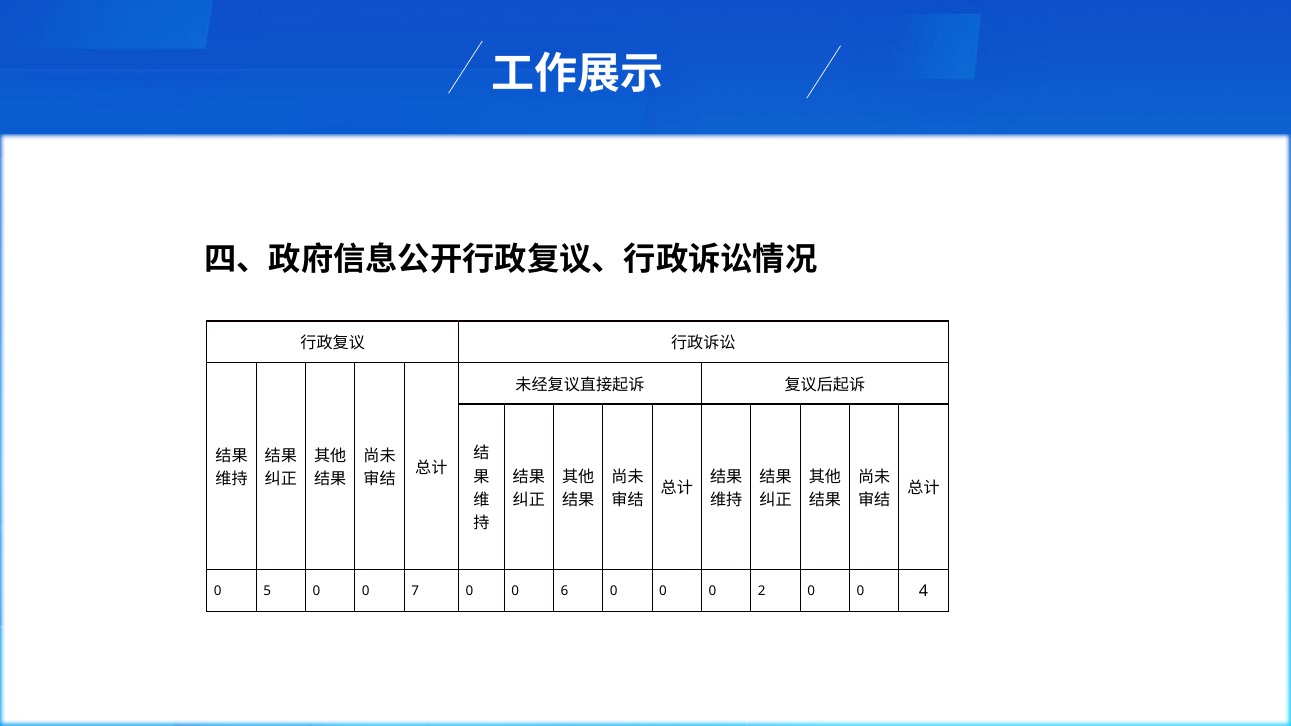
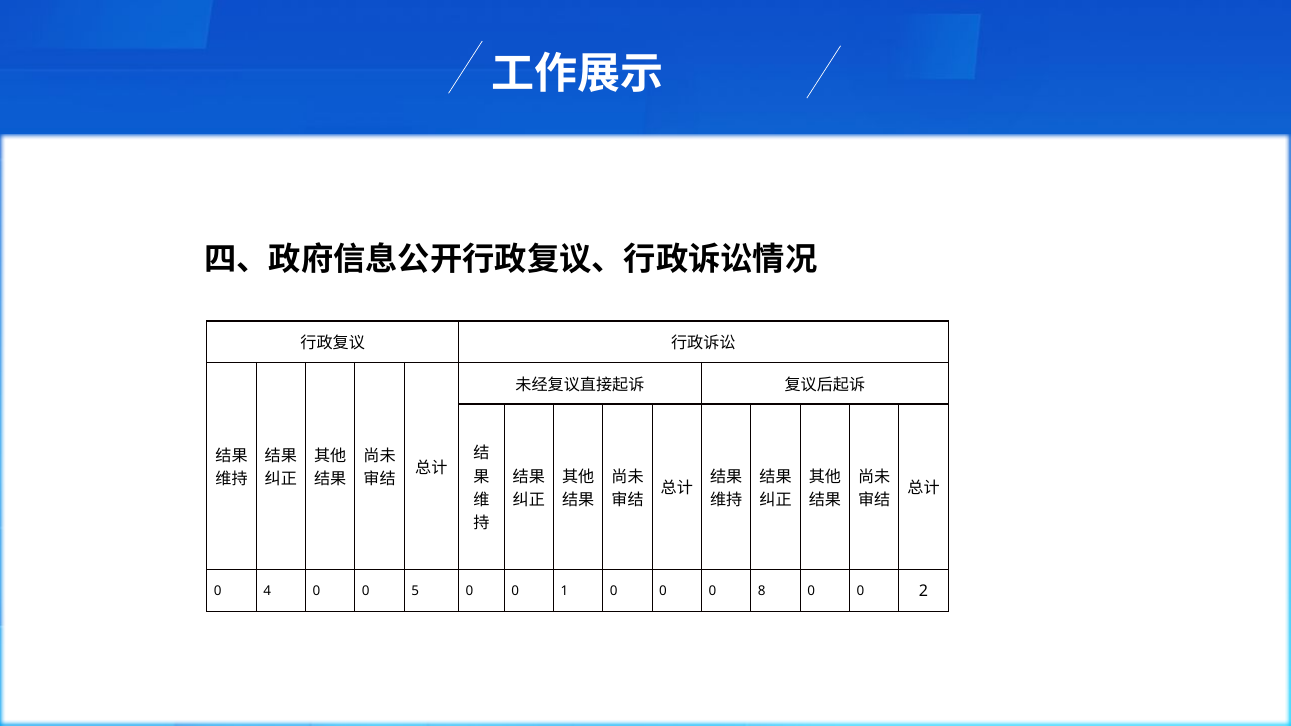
5: 5 -> 4 (267, 591)
7: 7 -> 5 (415, 591)
6: 6 -> 1 (564, 591)
2: 2 -> 8 (762, 591)
4: 4 -> 2 (924, 592)
